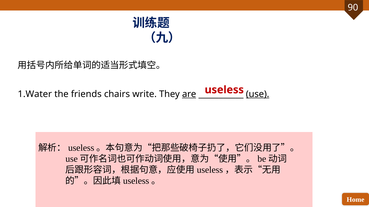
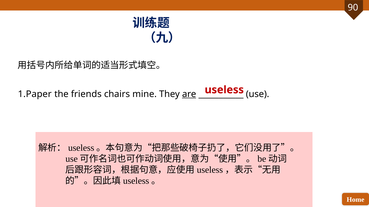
1.Water: 1.Water -> 1.Paper (35, 94)
write: write -> mine (145, 94)
use underline: present -> none (258, 94)
